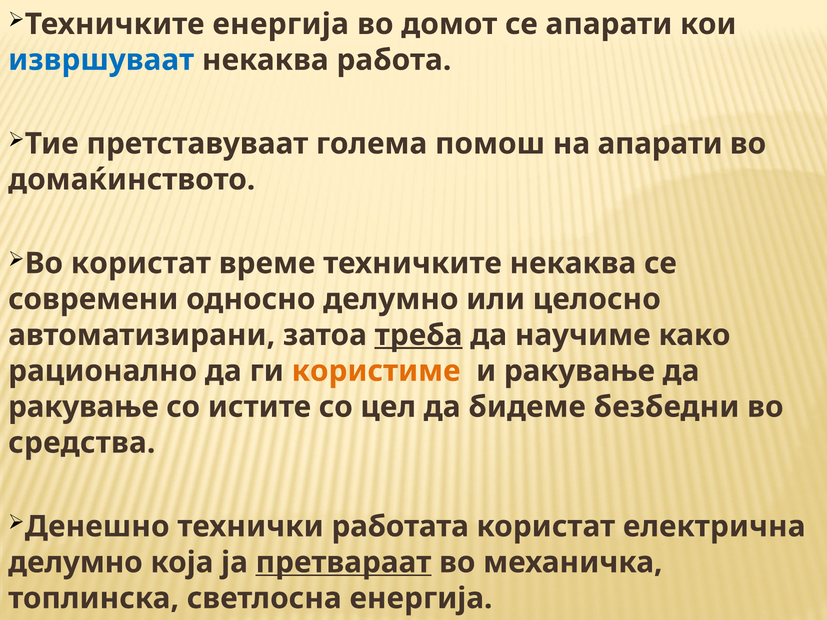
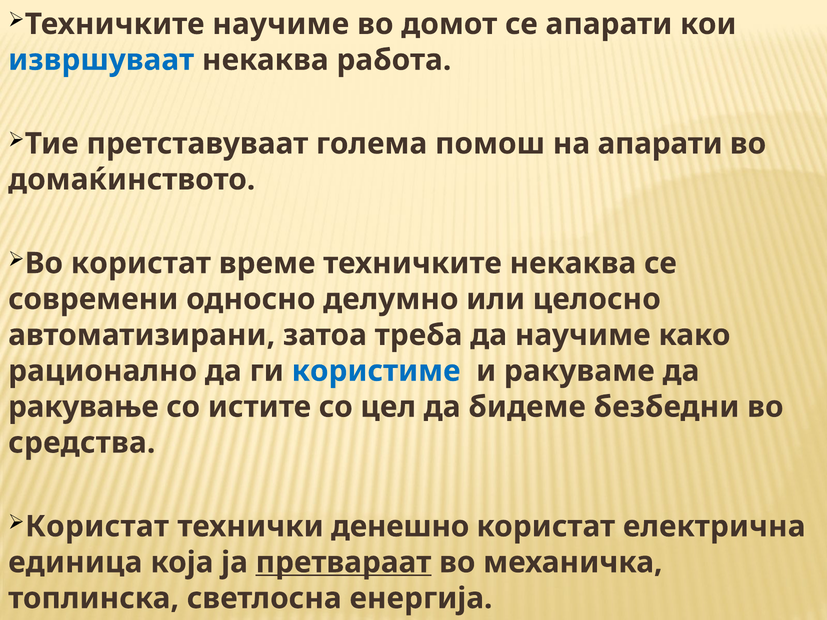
Техничките енергија: енергија -> научиме (281, 24)
треба underline: present -> none (419, 335)
користиме colour: orange -> blue (376, 371)
и ракување: ракување -> ракуваме (579, 371)
Денешно: Денешно -> Користат (97, 527)
работата: работата -> денешно (400, 527)
делумно: делумно -> единица (75, 563)
